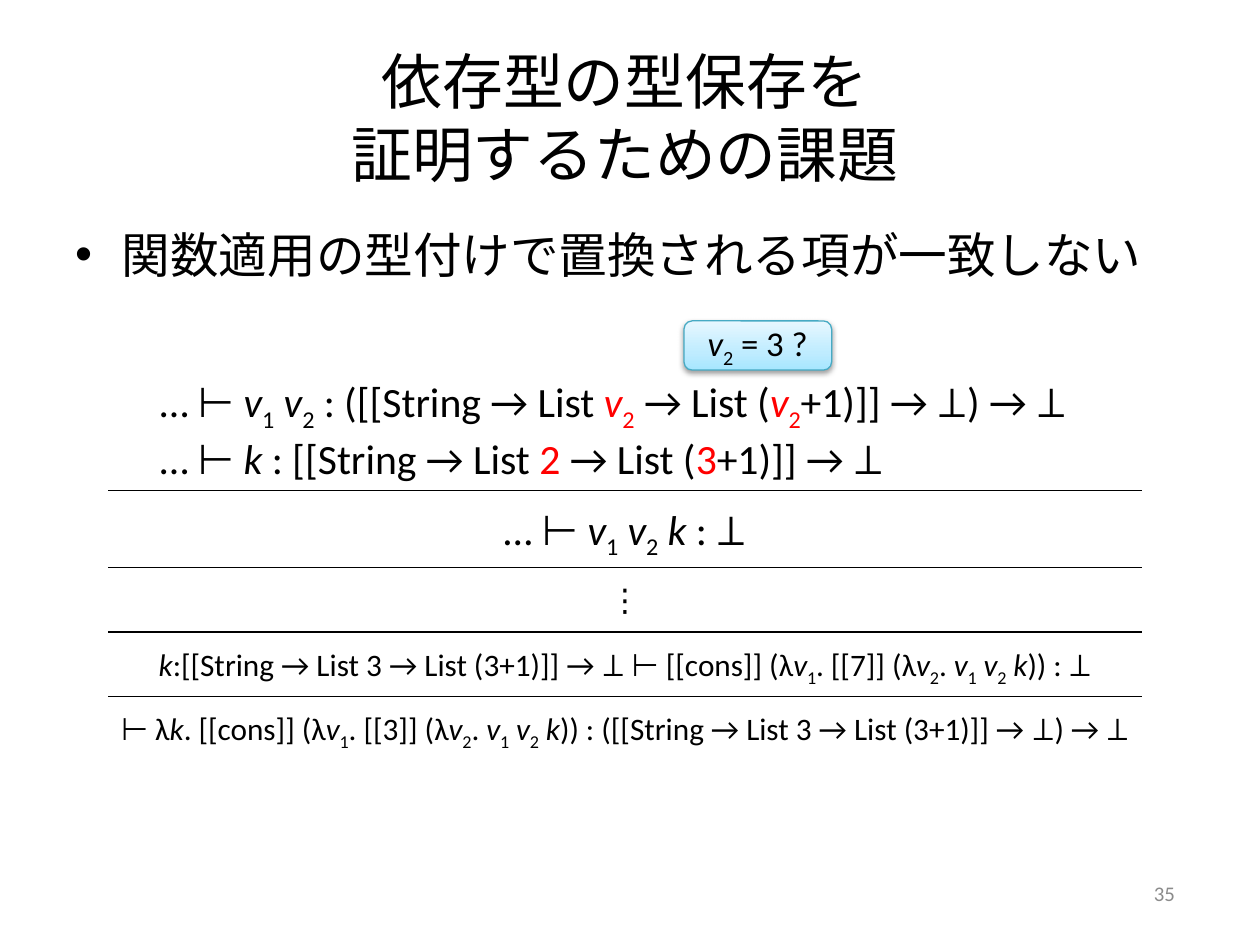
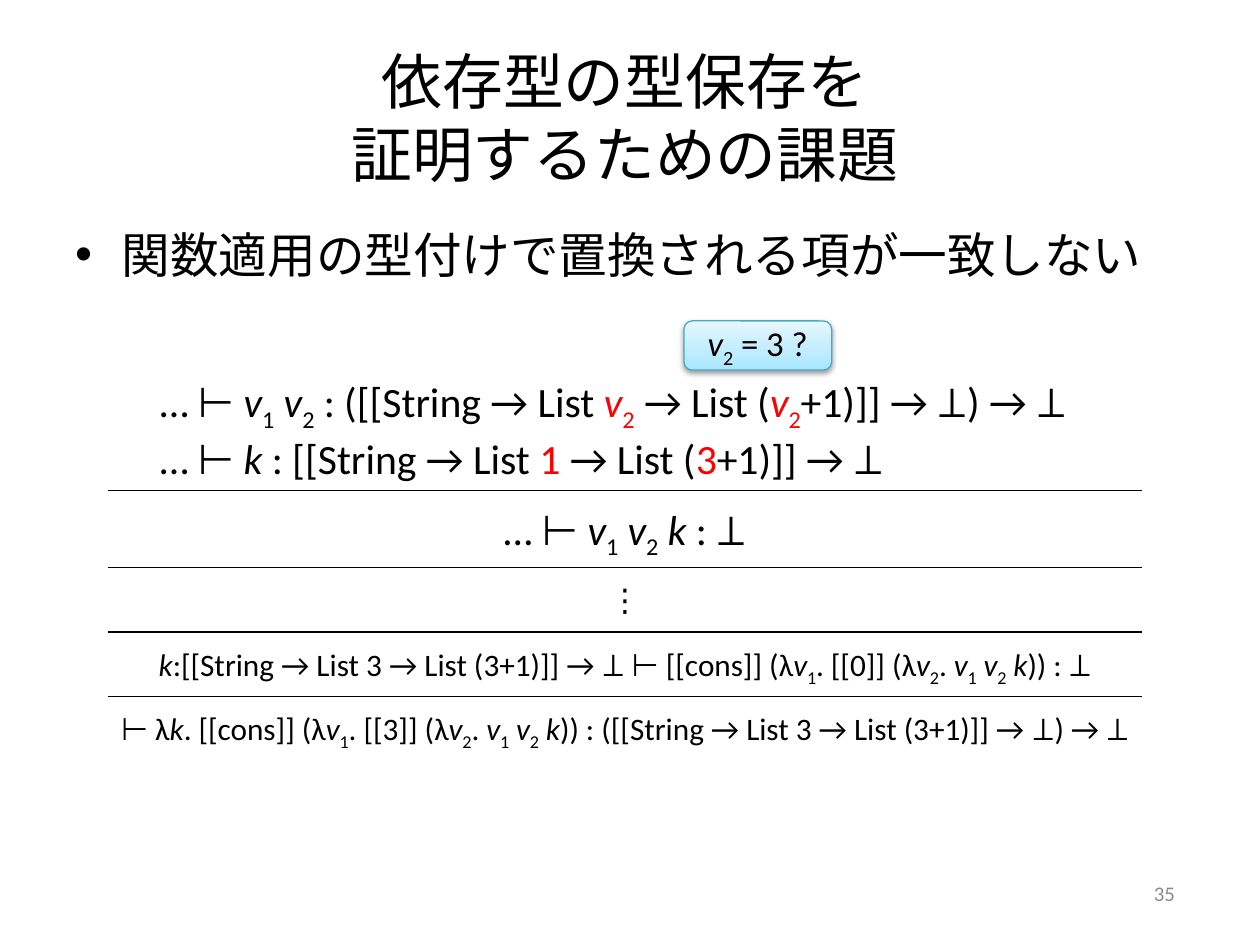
List 2: 2 -> 1 (550, 461)
7: 7 -> 0 (858, 666)
